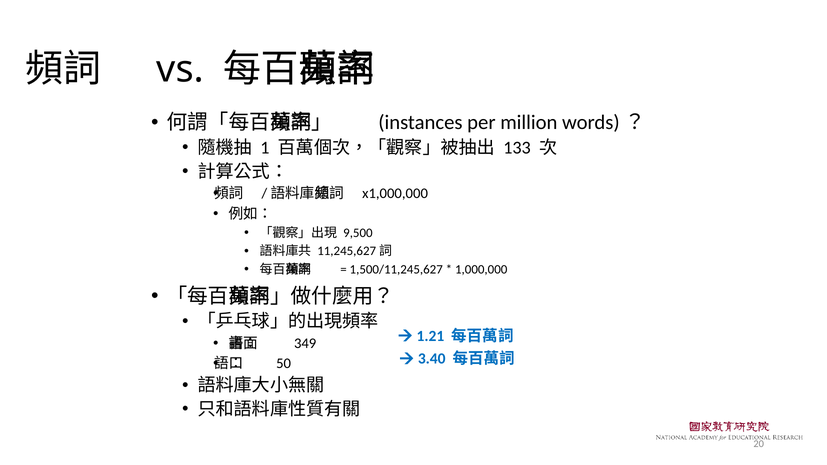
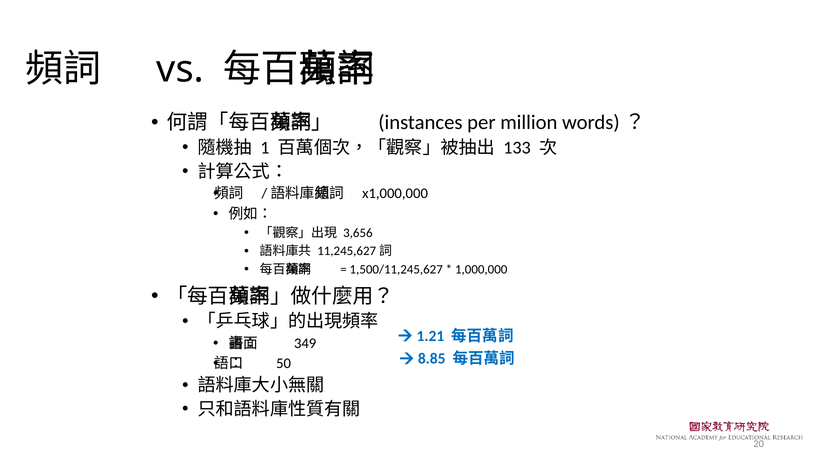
9,500: 9,500 -> 3,656 (358, 233)
3.40: 3.40 -> 8.85 (432, 359)
